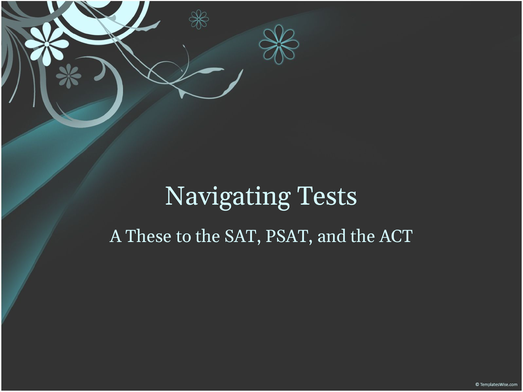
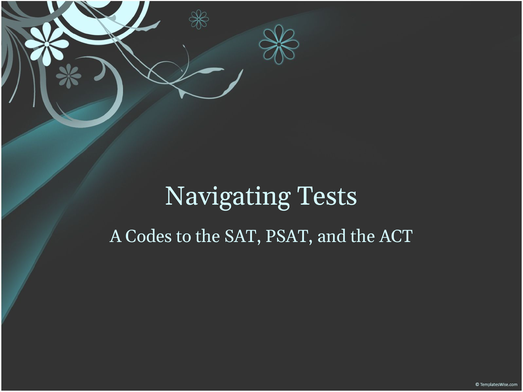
These: These -> Codes (149, 237)
